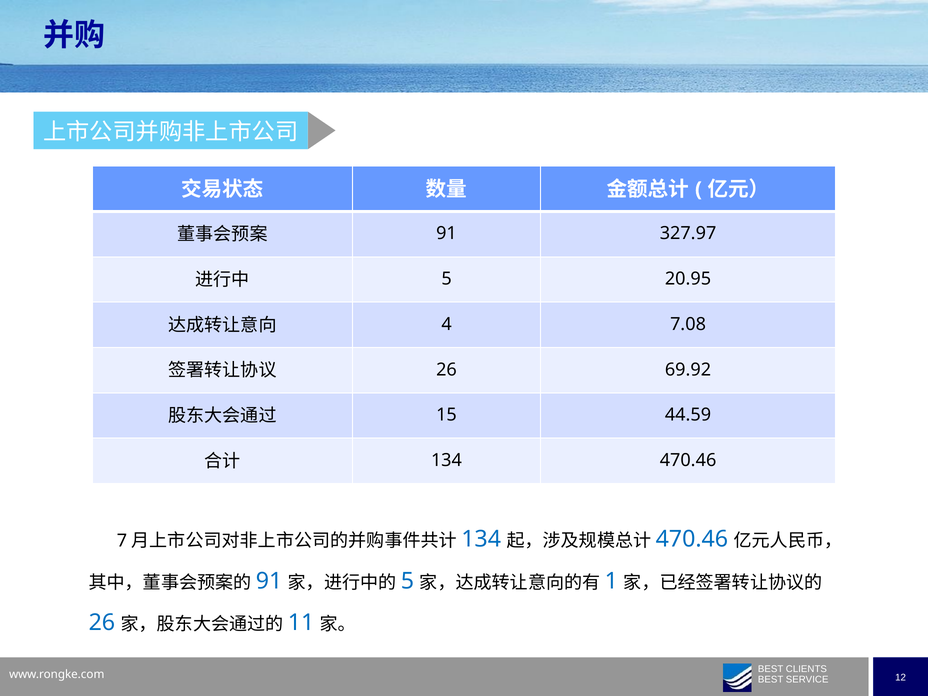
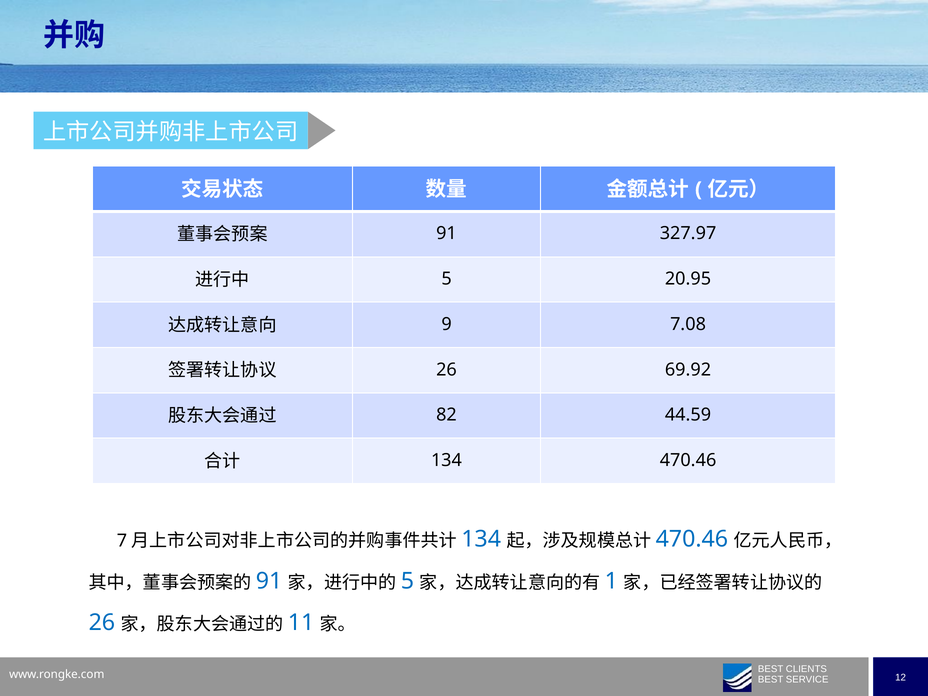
4: 4 -> 9 (447, 324)
15: 15 -> 82 (447, 415)
